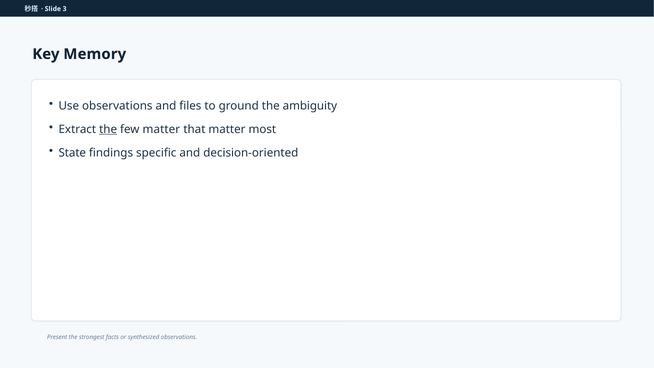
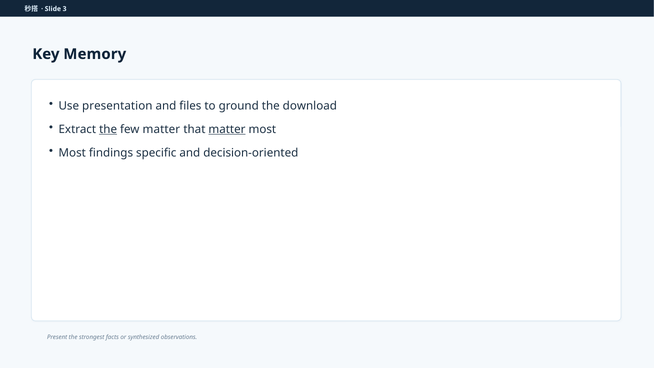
Use observations: observations -> presentation (117, 106)
ambiguity: ambiguity -> download (310, 106)
matter underline: none -> present (227, 129)
State: State -> Most (72, 153)
